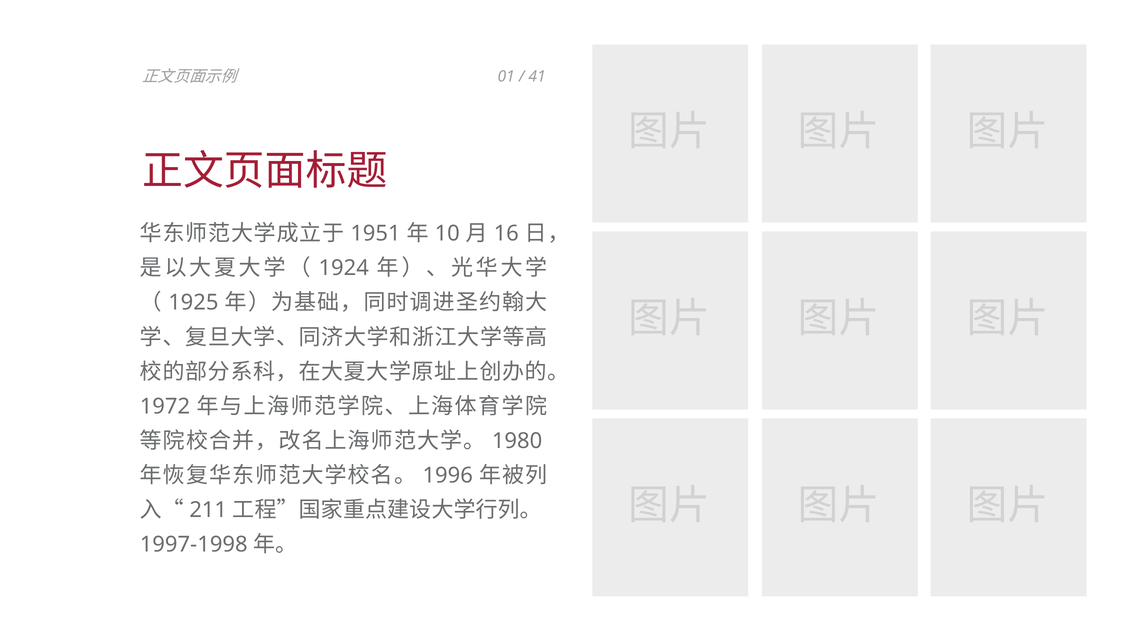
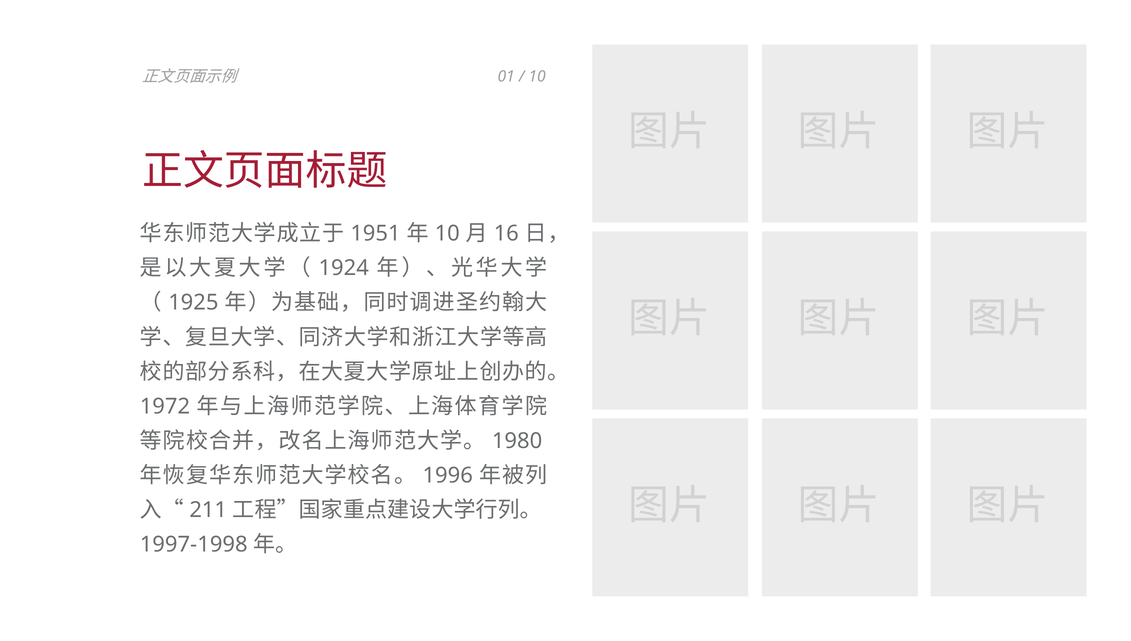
41: 41 -> 10 (537, 76)
